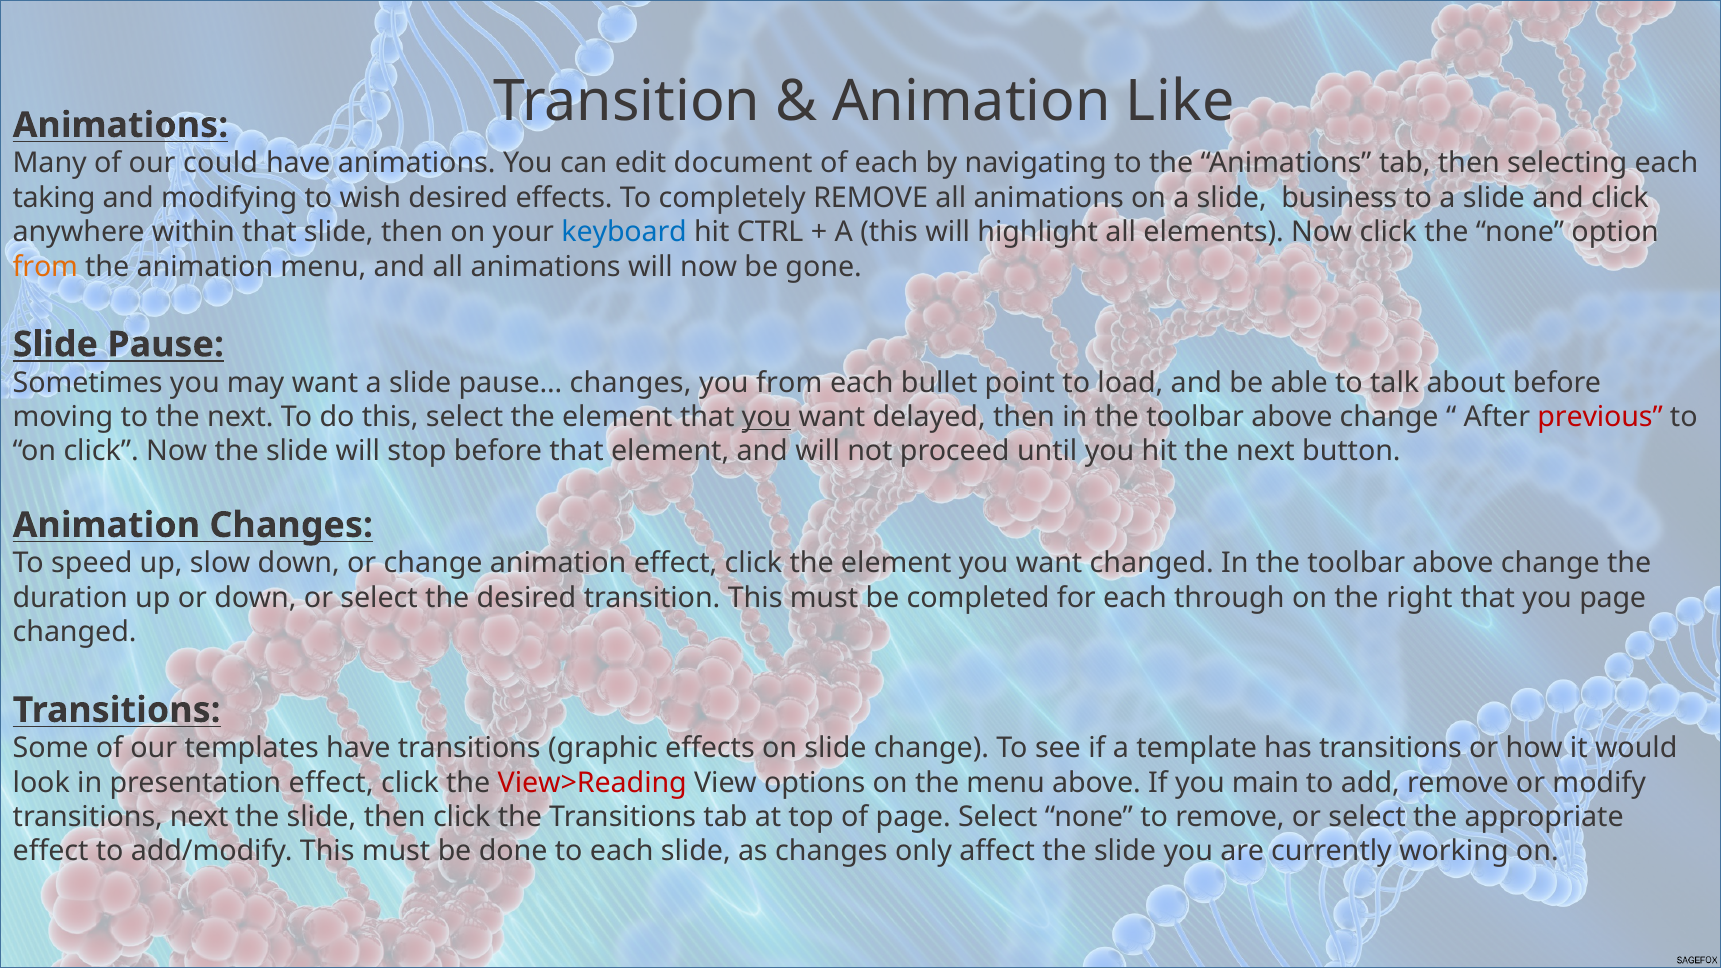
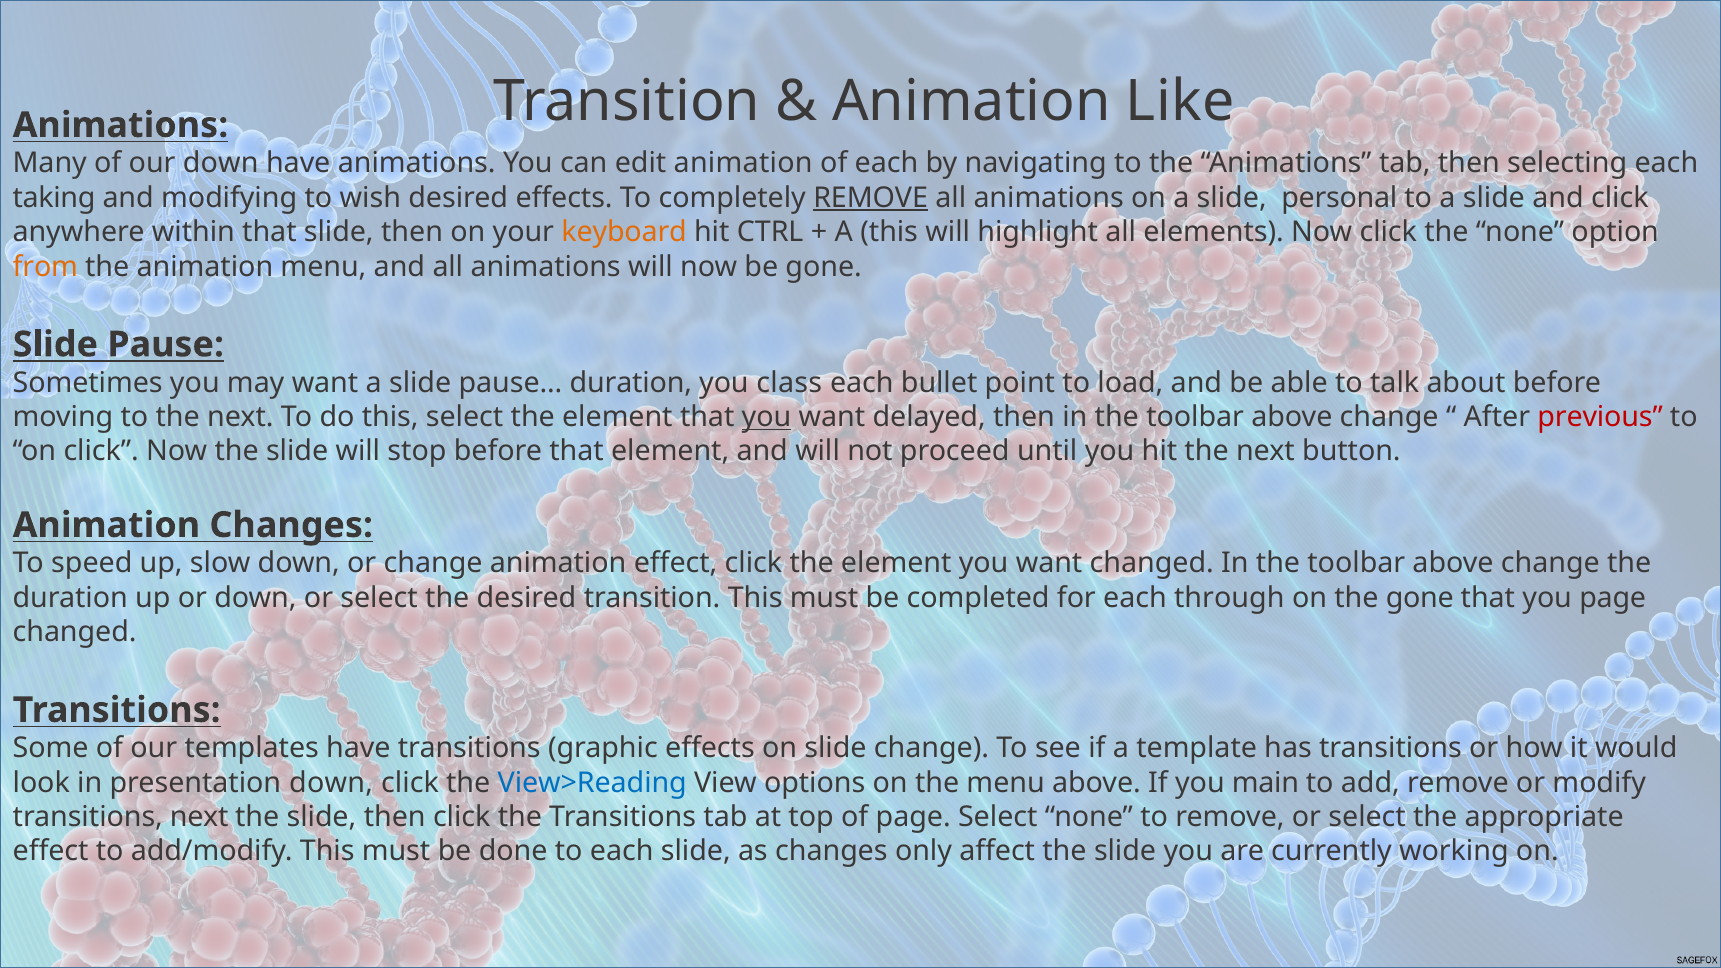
our could: could -> down (221, 163)
edit document: document -> animation (743, 163)
REMOVE underline: none -> present (871, 198)
business: business -> personal (1339, 198)
keyboard colour: blue -> orange (624, 232)
pause… changes: changes -> duration (631, 383)
you from: from -> class (789, 383)
the right: right -> gone (1420, 598)
presentation effect: effect -> down (331, 783)
View>Reading colour: red -> blue (592, 783)
